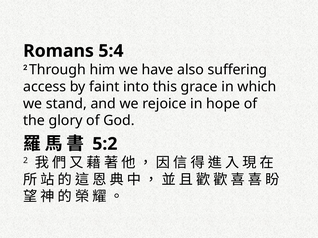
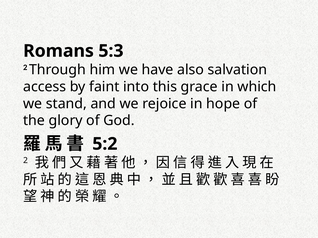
5:4: 5:4 -> 5:3 (111, 51)
suffering: suffering -> salvation (237, 70)
